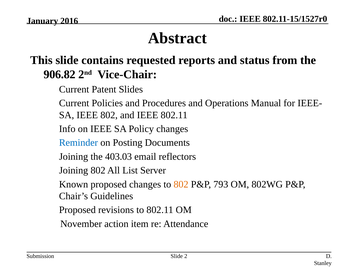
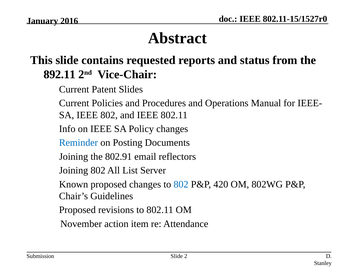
906.82: 906.82 -> 892.11 (59, 74)
403.03: 403.03 -> 802.91 (119, 156)
802 colour: orange -> blue (181, 184)
793: 793 -> 420 (221, 184)
